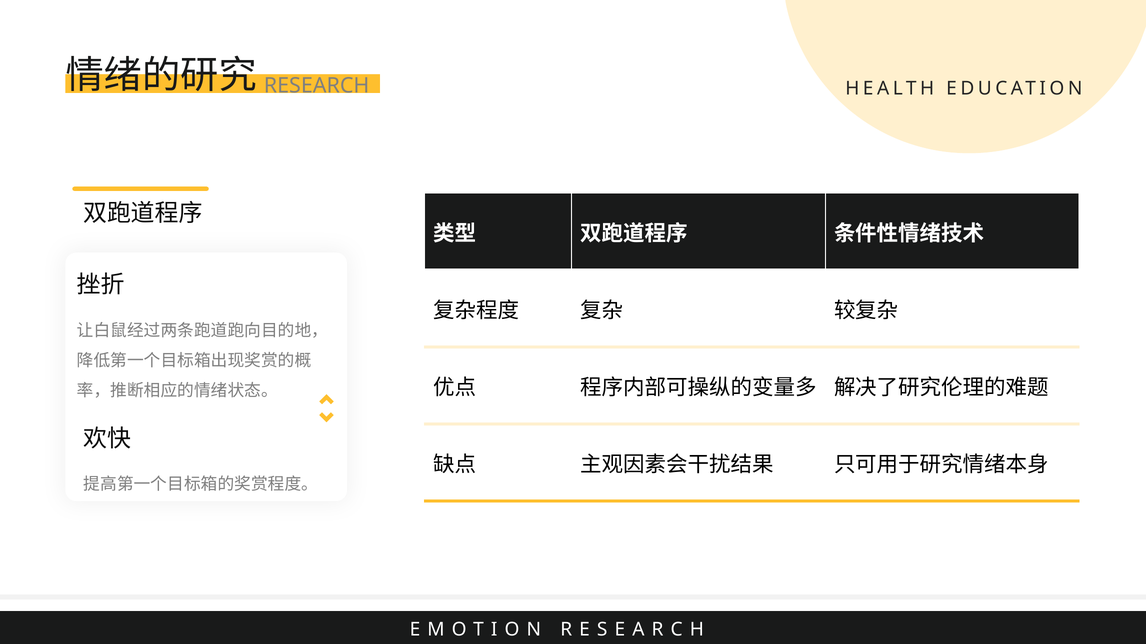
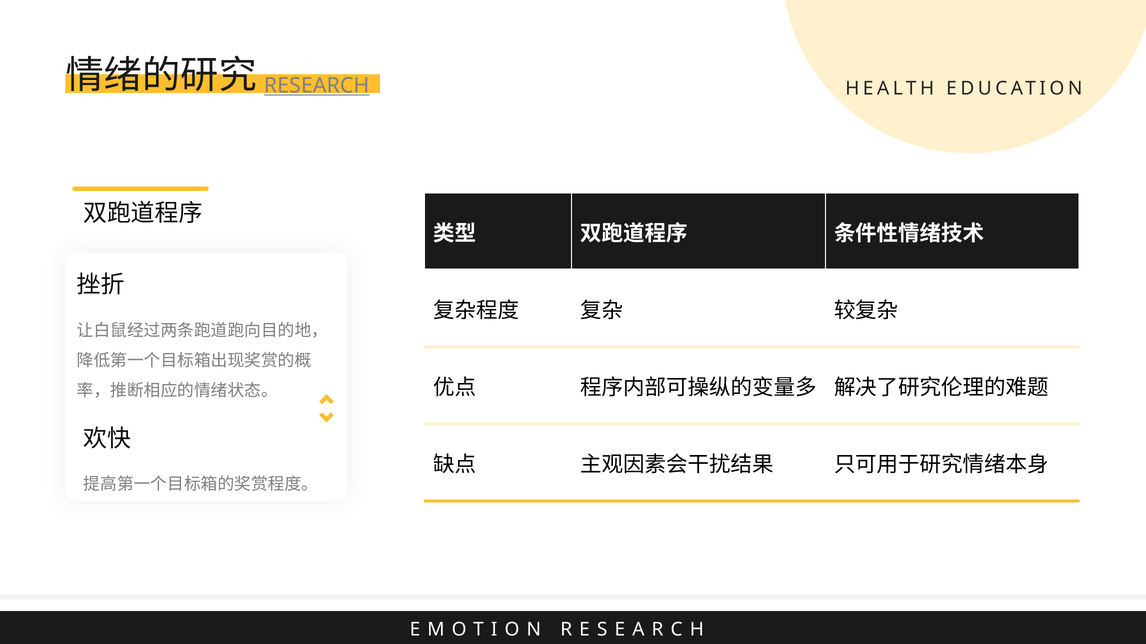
RESEARCH underline: none -> present (317, 86)
